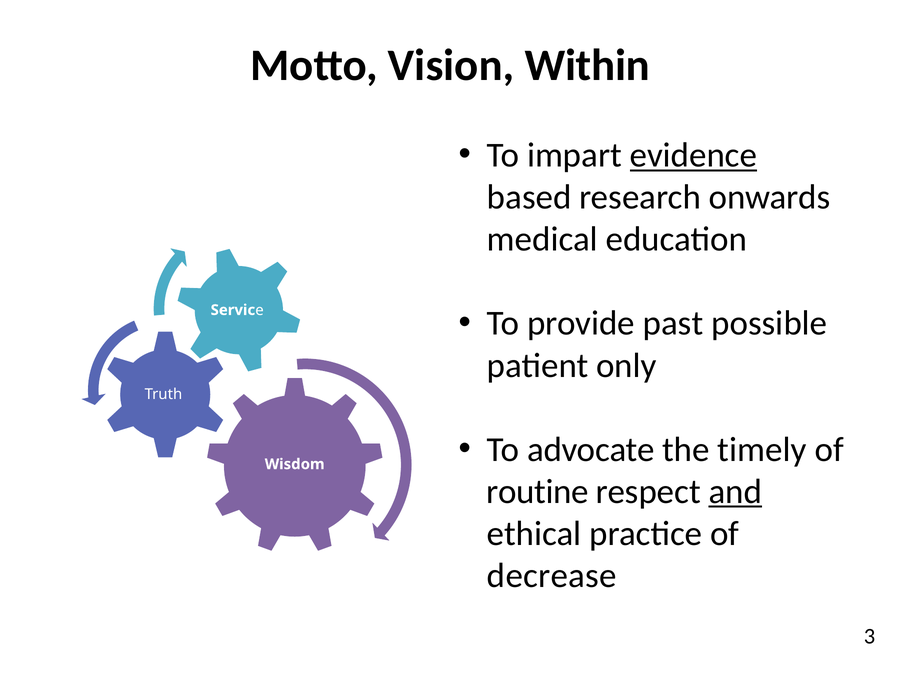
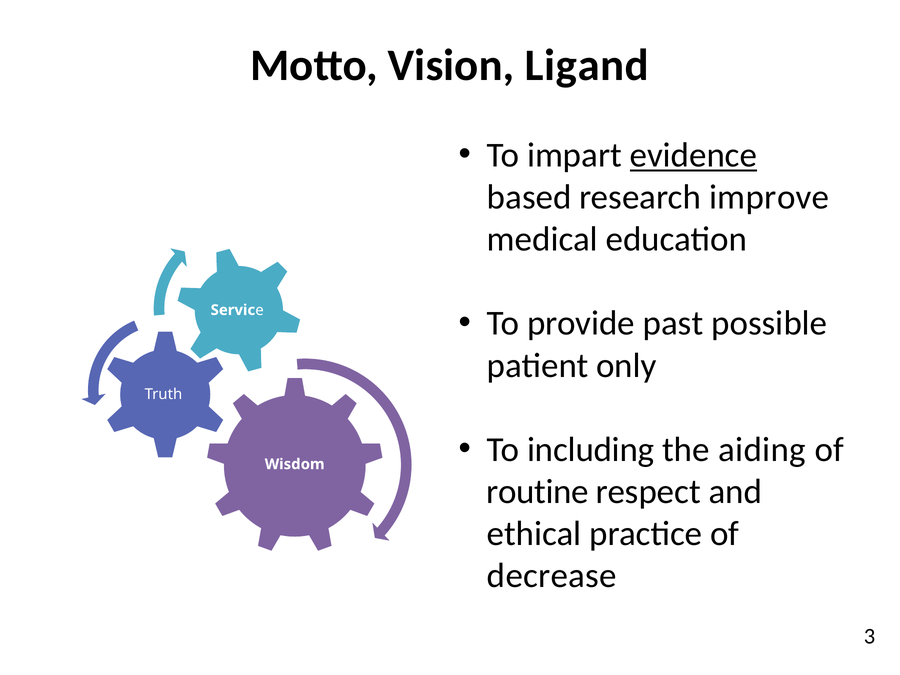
Within: Within -> Ligand (587, 65)
onwards: onwards -> improve (769, 197)
advocate: advocate -> including (591, 450)
timely: timely -> aiding (762, 450)
and underline: present -> none (735, 492)
